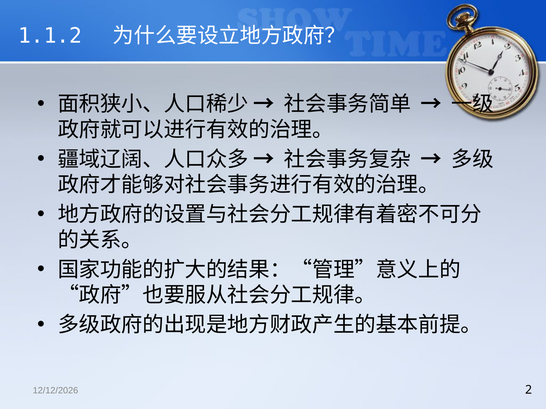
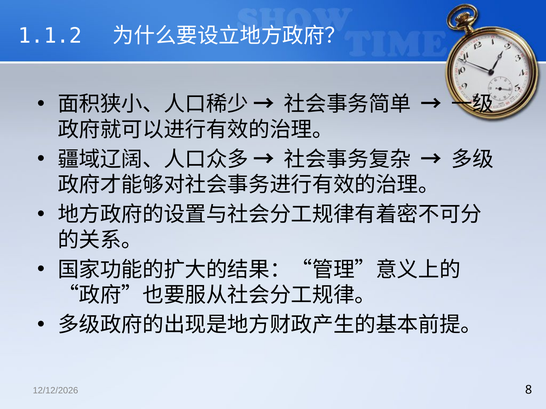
2: 2 -> 8 (529, 390)
